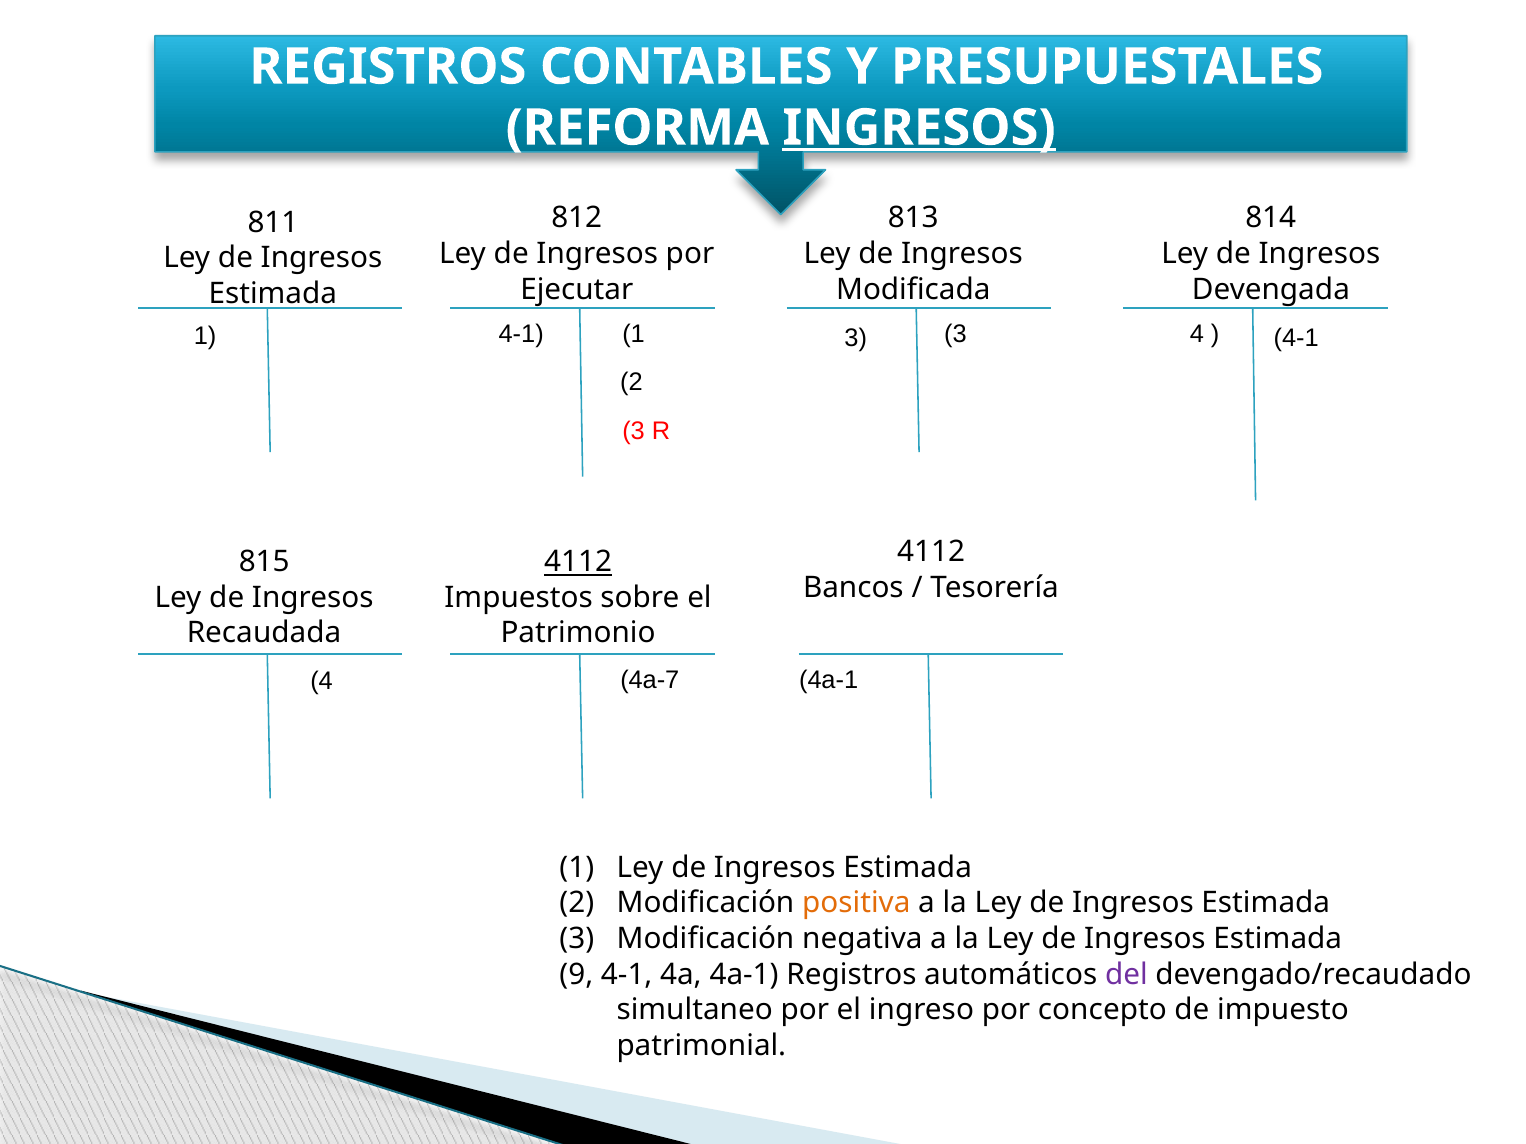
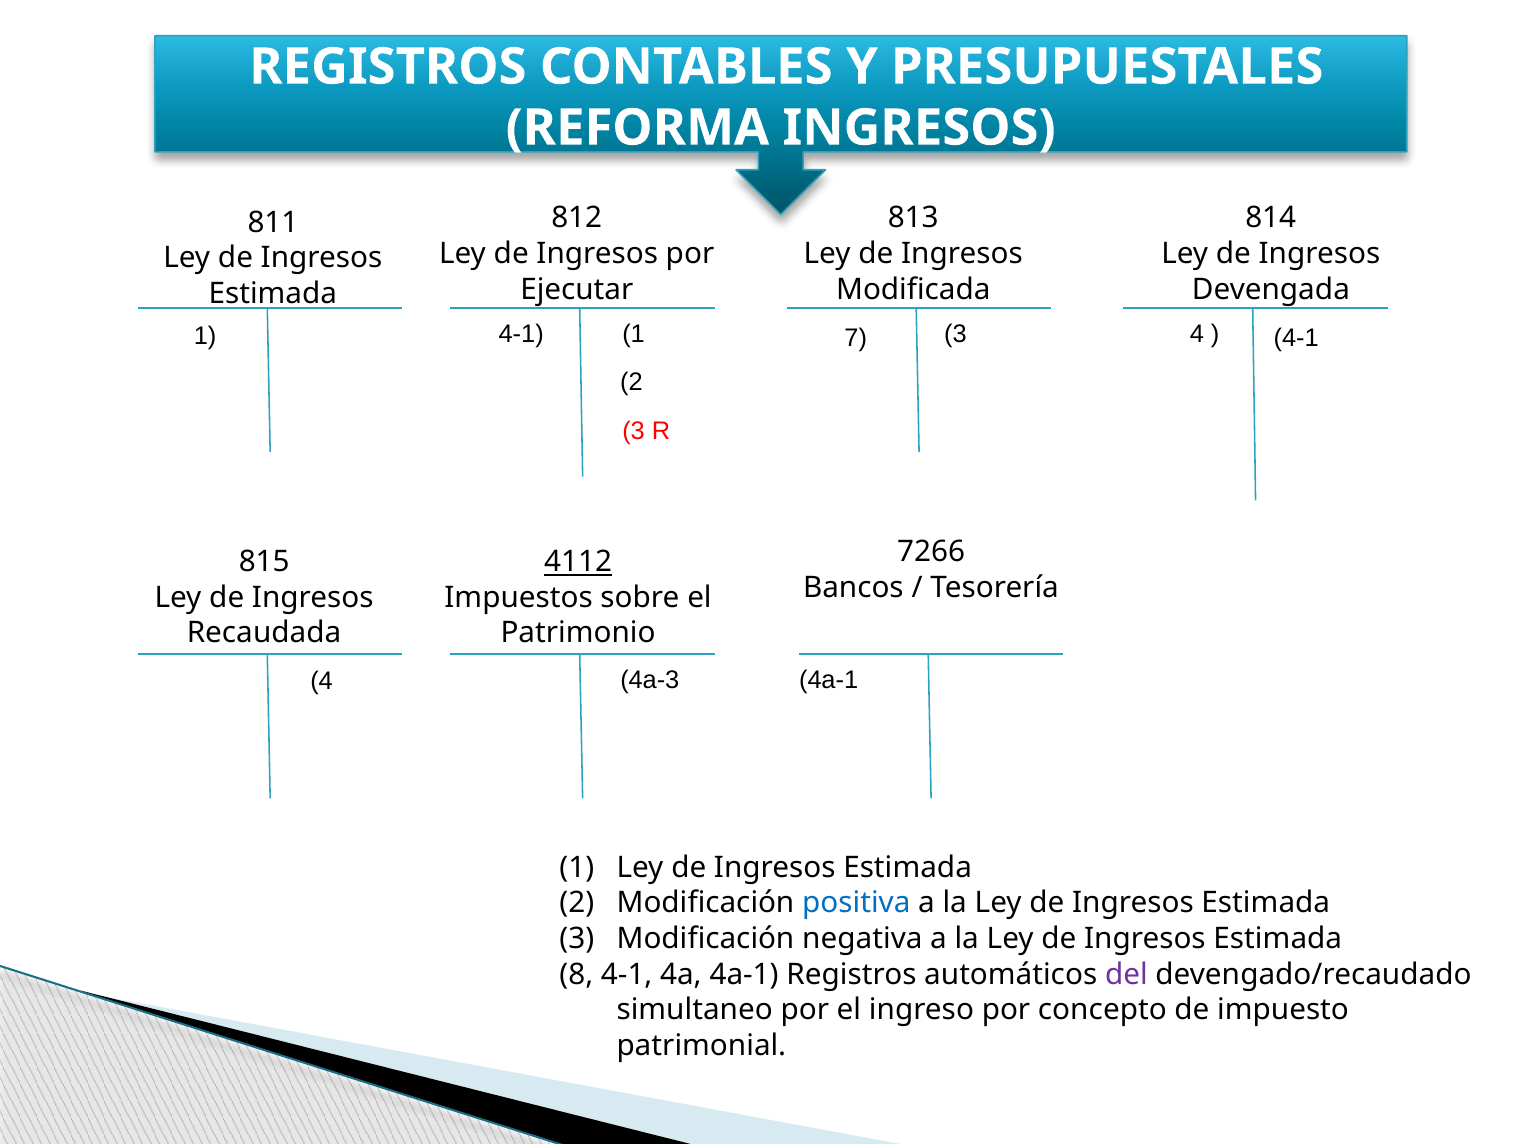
INGRESOS underline: present -> none (919, 128)
1 3: 3 -> 7 (856, 339)
4112: 4112 -> 7266 (931, 552)
4a-7: 4a-7 -> 4a-3 (650, 680)
positiva colour: orange -> blue (856, 903)
9: 9 -> 8 (576, 975)
